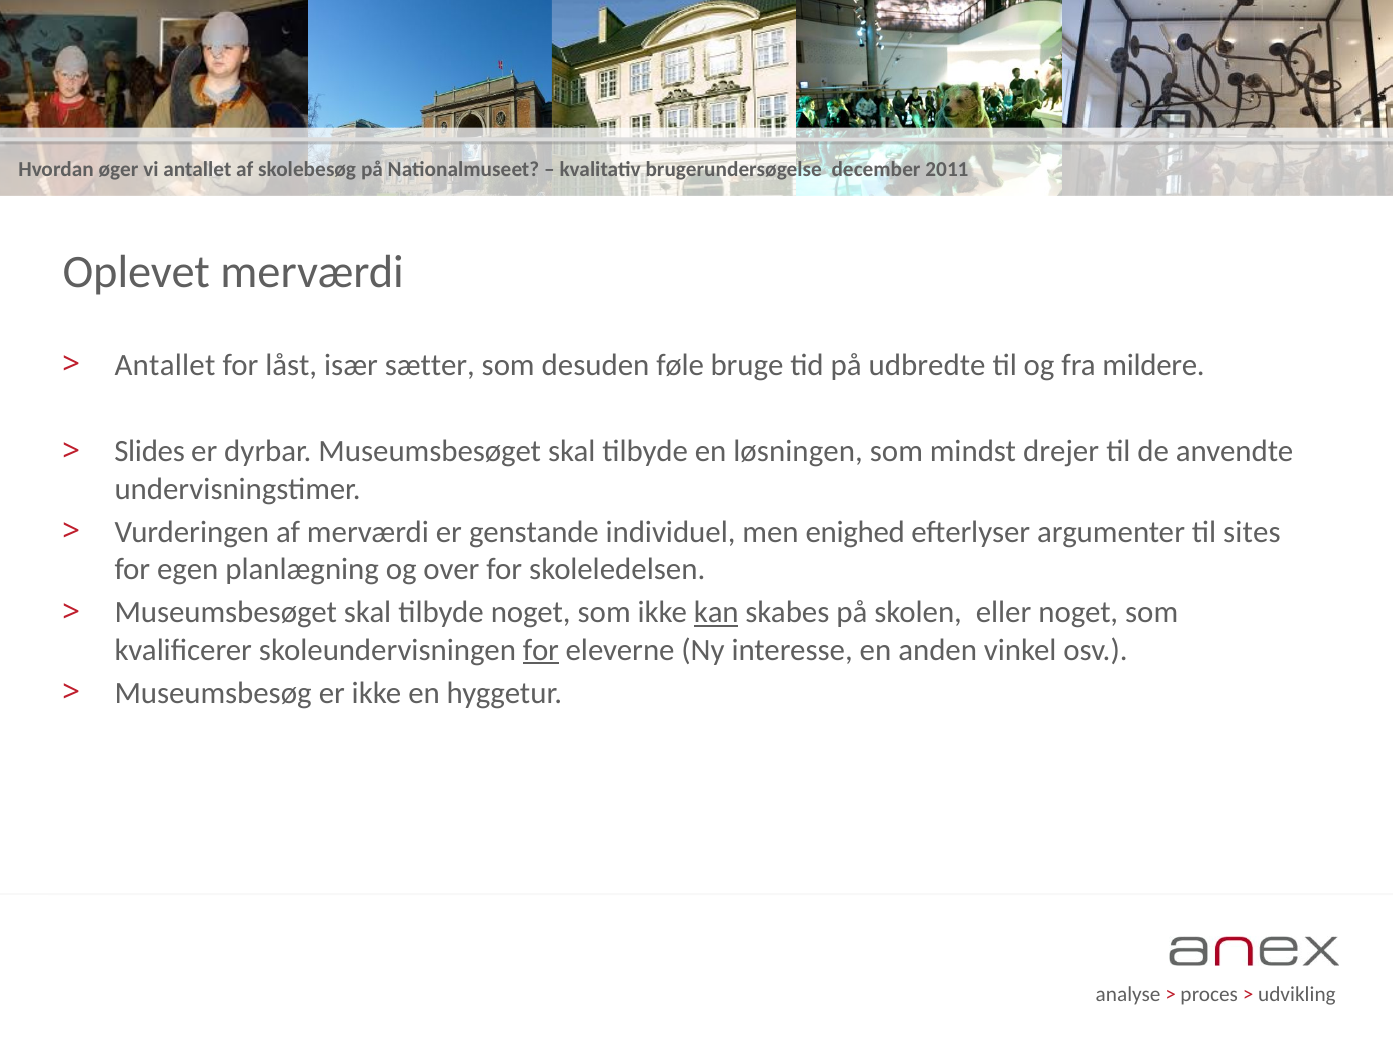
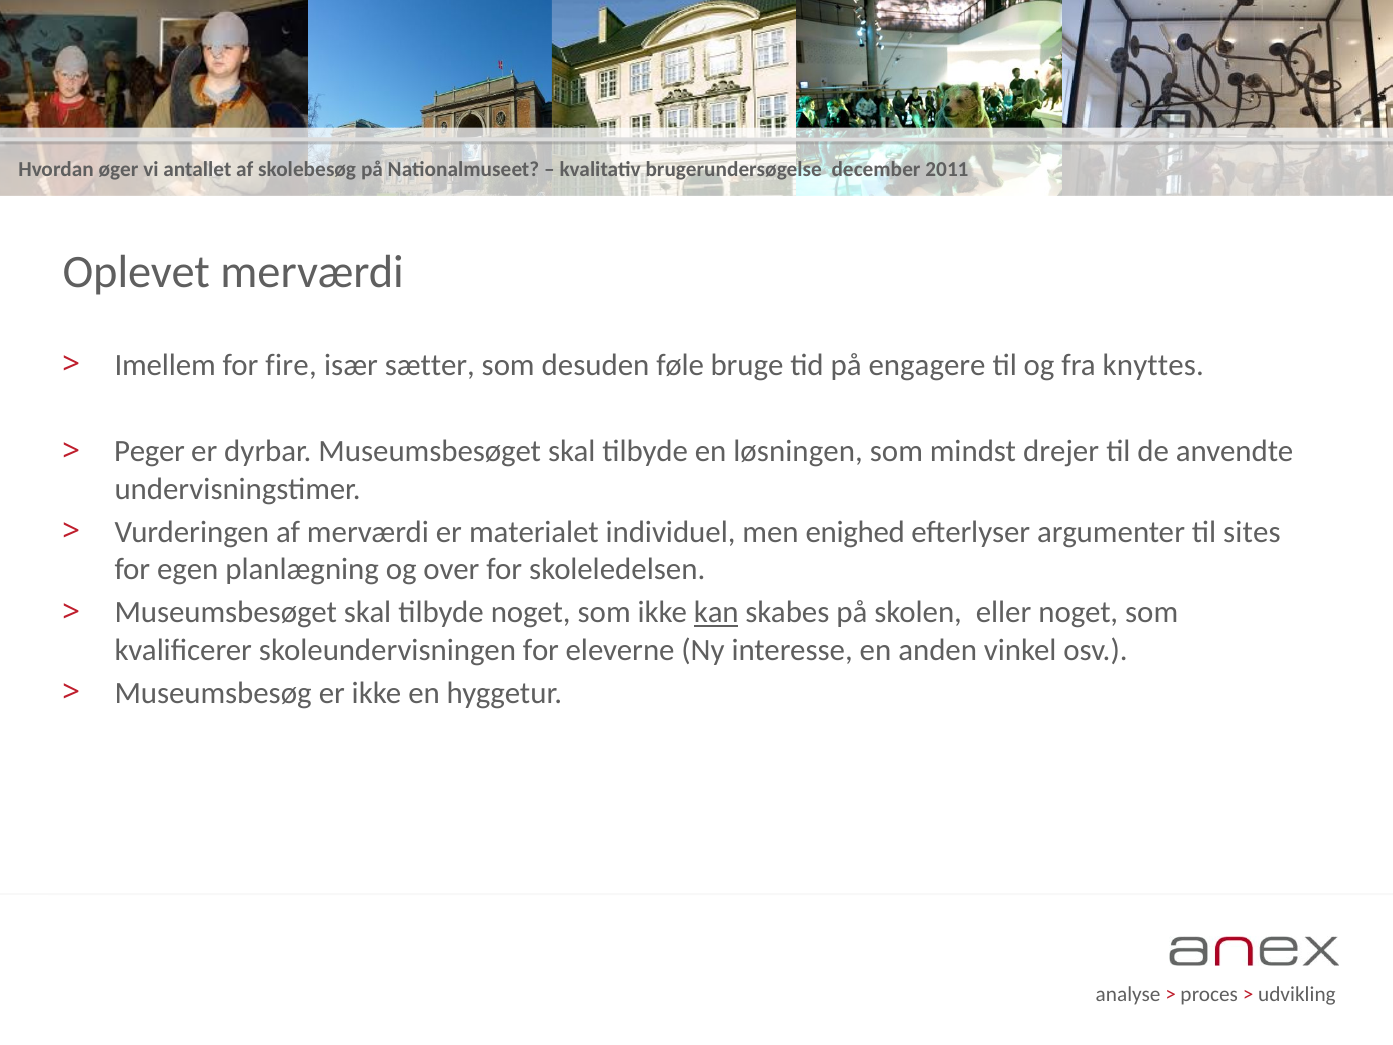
Antallet: Antallet -> Imellem (165, 365)
låst: låst -> fire (291, 365)
udbredte: udbredte -> engagere (927, 365)
mildere: mildere -> knyttes (1153, 365)
Slides: Slides -> Peger (150, 452)
genstande: genstande -> materialet (534, 532)
for underline: present -> none (541, 650)
